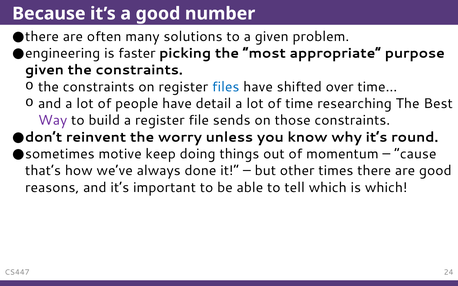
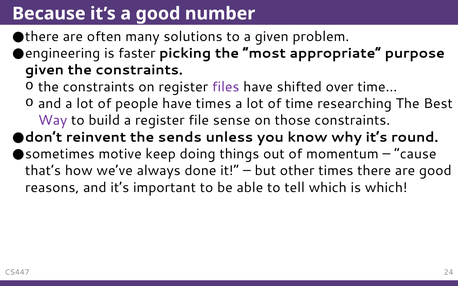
files colour: blue -> purple (226, 87)
have detail: detail -> times (213, 104)
sends: sends -> sense (232, 120)
worry: worry -> sends (180, 137)
